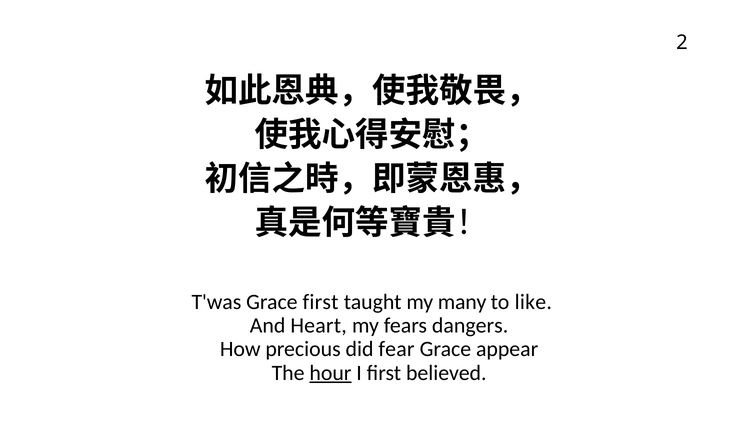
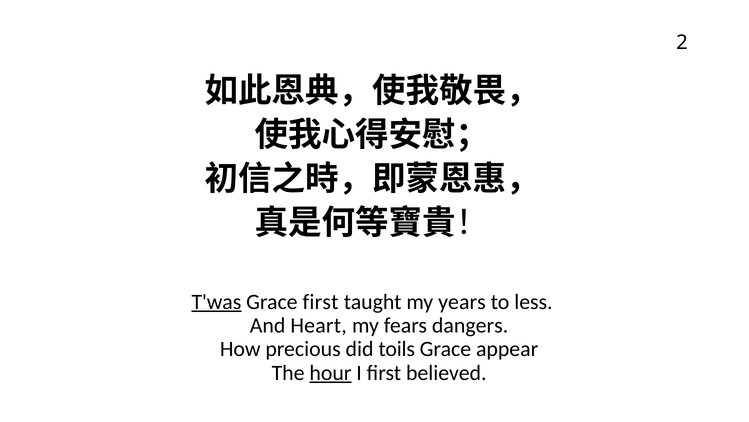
T'was underline: none -> present (216, 301)
many: many -> years (462, 301)
like: like -> less (533, 301)
fear: fear -> toils (397, 349)
